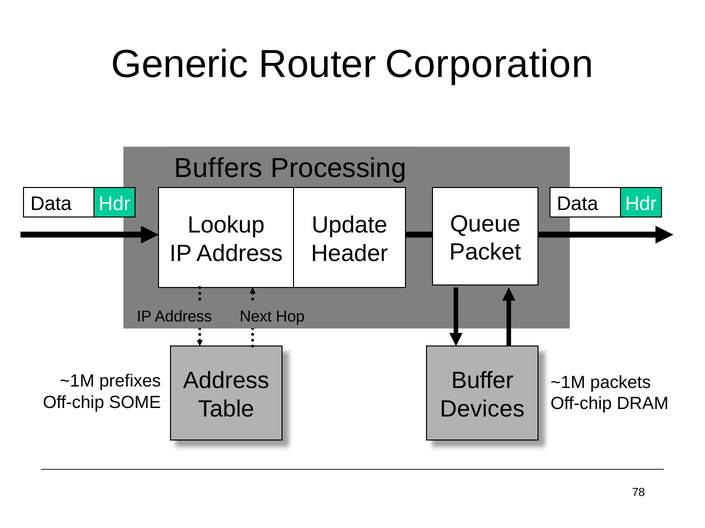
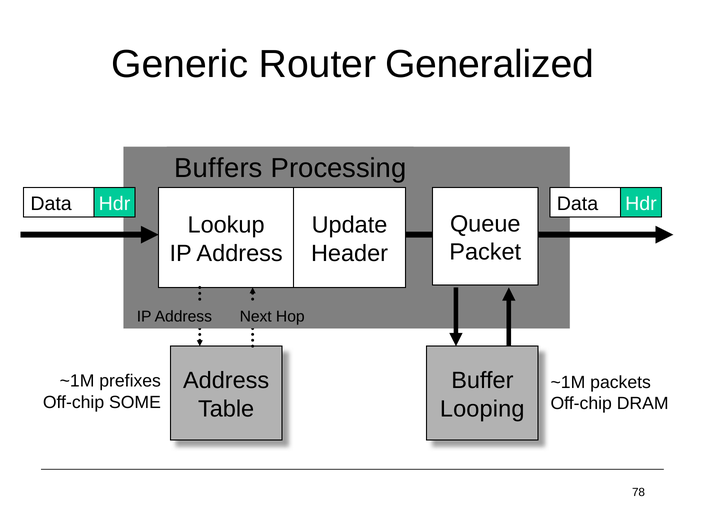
Corporation: Corporation -> Generalized (489, 64)
Devices: Devices -> Looping (482, 409)
